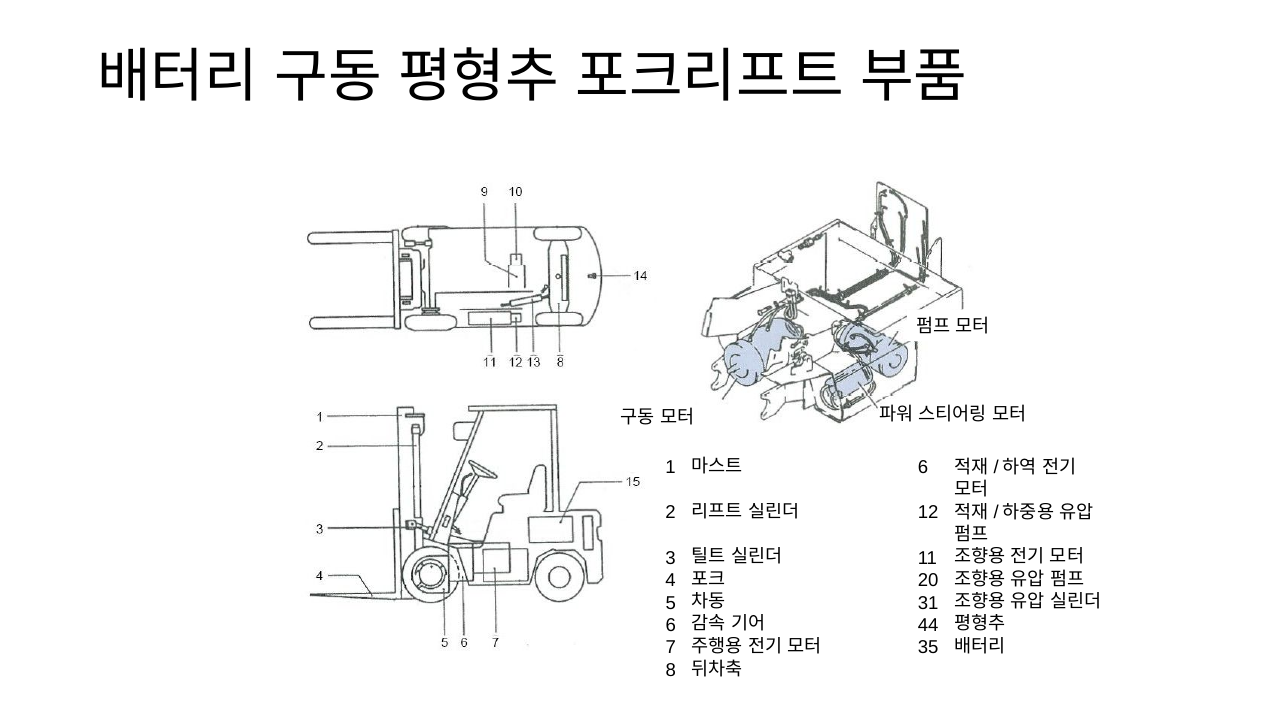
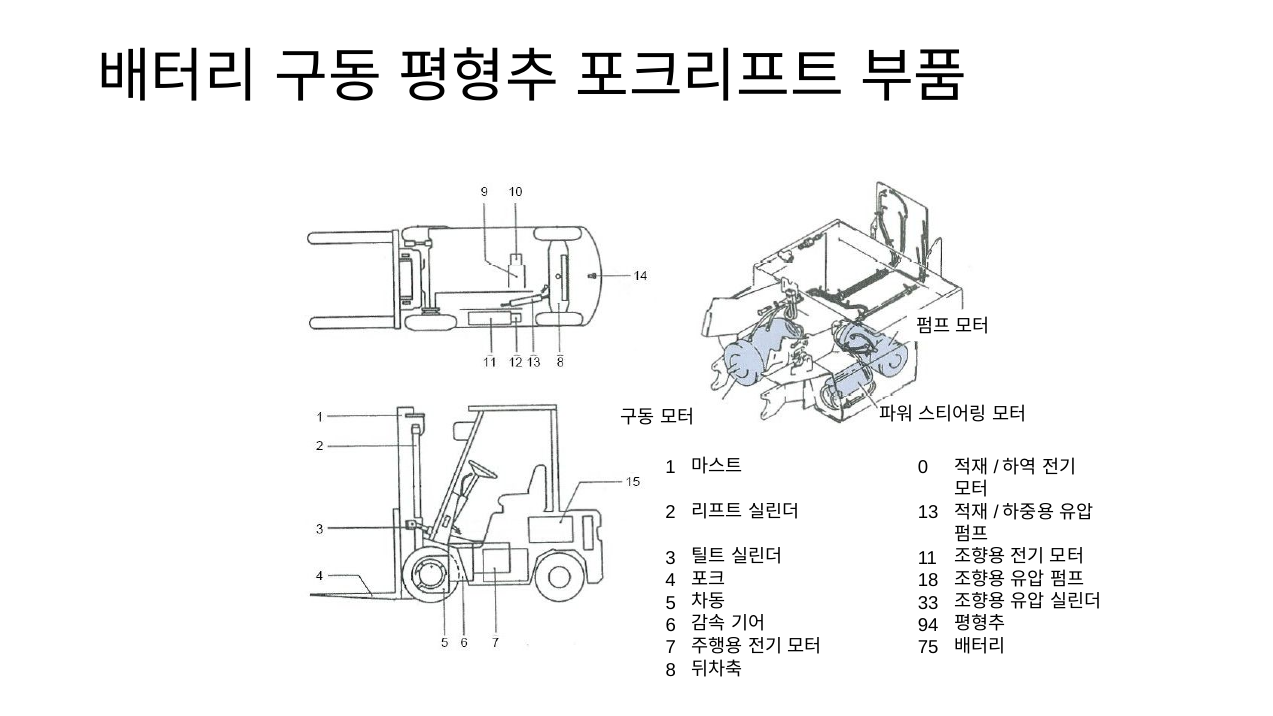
6: 6 -> 0 (923, 468)
12: 12 -> 13 (928, 513)
20: 20 -> 18 (928, 581)
31: 31 -> 33 (928, 603)
44: 44 -> 94 (928, 625)
35: 35 -> 75 (928, 648)
